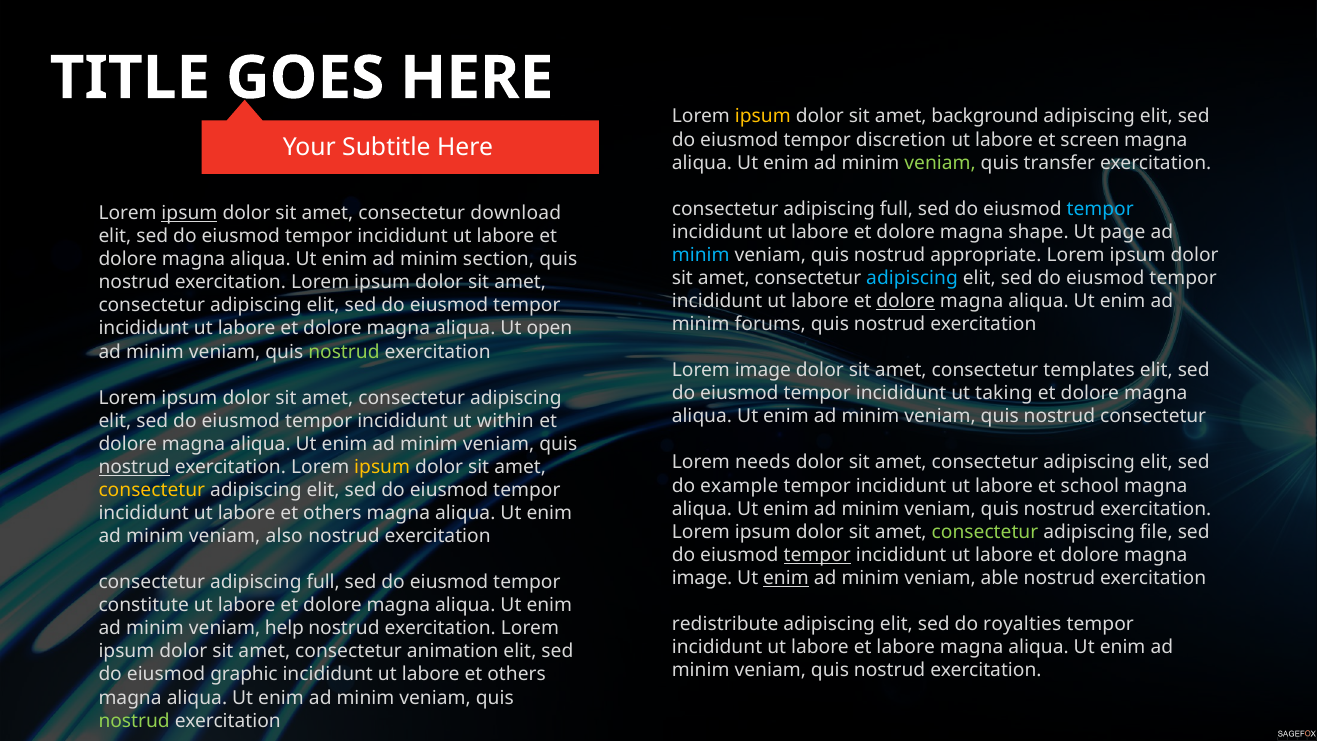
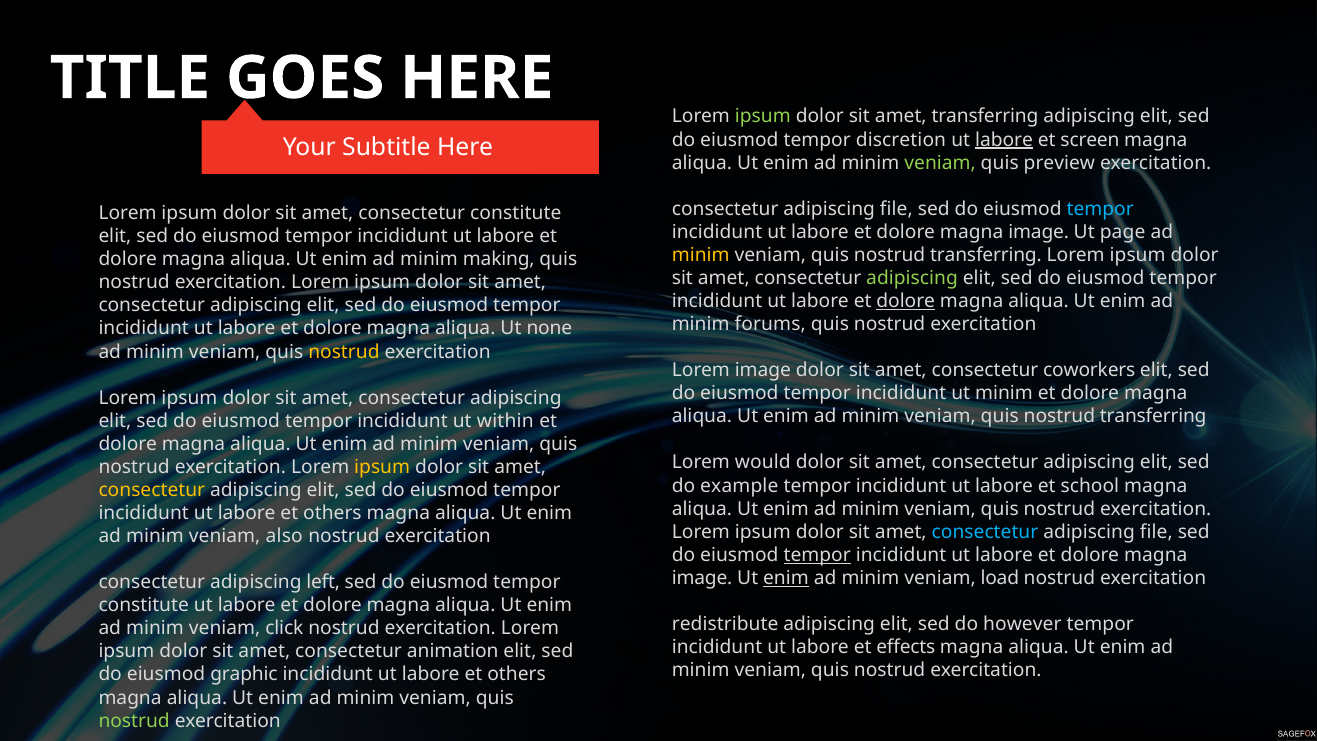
ipsum colour: yellow -> light green (763, 117)
amet background: background -> transferring (985, 117)
labore underline: none -> present (1004, 140)
transfer: transfer -> preview (1059, 163)
full: full -> file (896, 209)
ipsum underline: present -> none (189, 213)
consectetur download: download -> constitute (516, 213)
shape: shape -> image (1039, 232)
minim colour: light blue -> yellow (701, 255)
appropriate: appropriate -> transferring (986, 255)
section: section -> making (499, 259)
adipiscing colour: light blue -> light green (912, 278)
open: open -> none (549, 329)
nostrud colour: light green -> yellow (344, 352)
templates: templates -> coworkers (1089, 370)
ut taking: taking -> minim (1004, 393)
consectetur: consectetur -> transferring (1153, 416)
needs: needs -> would (763, 462)
nostrud underline: present -> none (134, 467)
consectetur colour: light green -> light blue (985, 532)
able: able -> load (1000, 578)
full: full -> left (323, 582)
royalties: royalties -> however (1022, 624)
help: help -> click (284, 628)
et labore: labore -> effects (906, 647)
